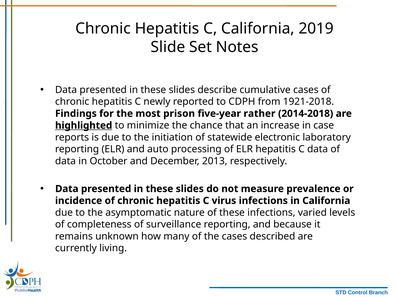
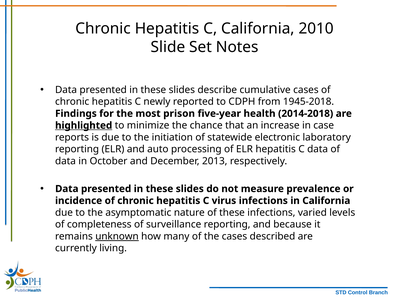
2019: 2019 -> 2010 (316, 28)
1921-2018: 1921-2018 -> 1945-2018 (309, 102)
rather: rather -> health (260, 114)
unknown underline: none -> present (117, 236)
